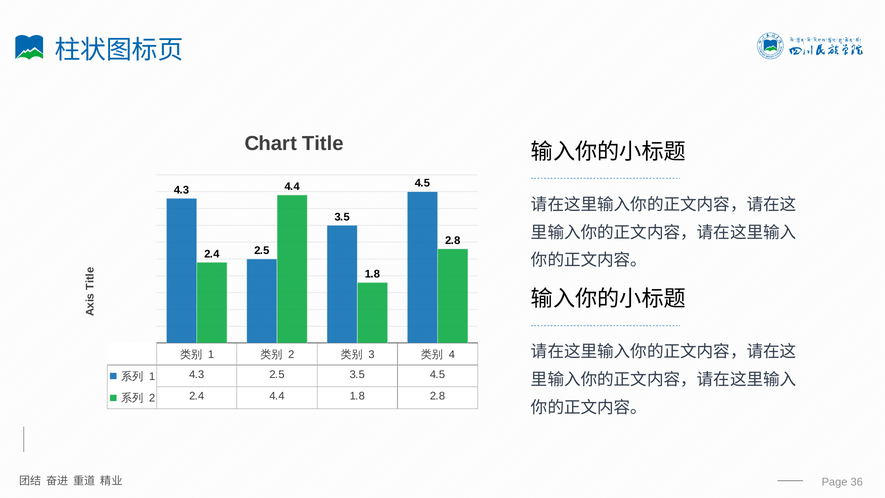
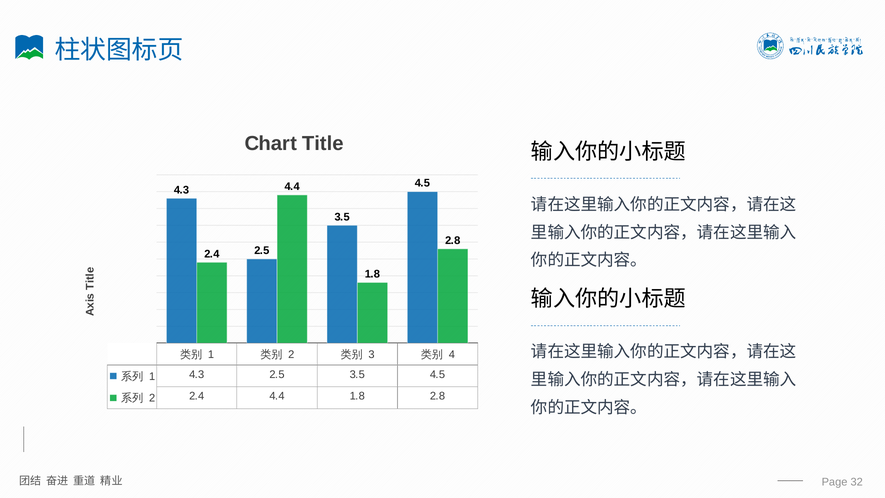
36: 36 -> 32 (857, 482)
